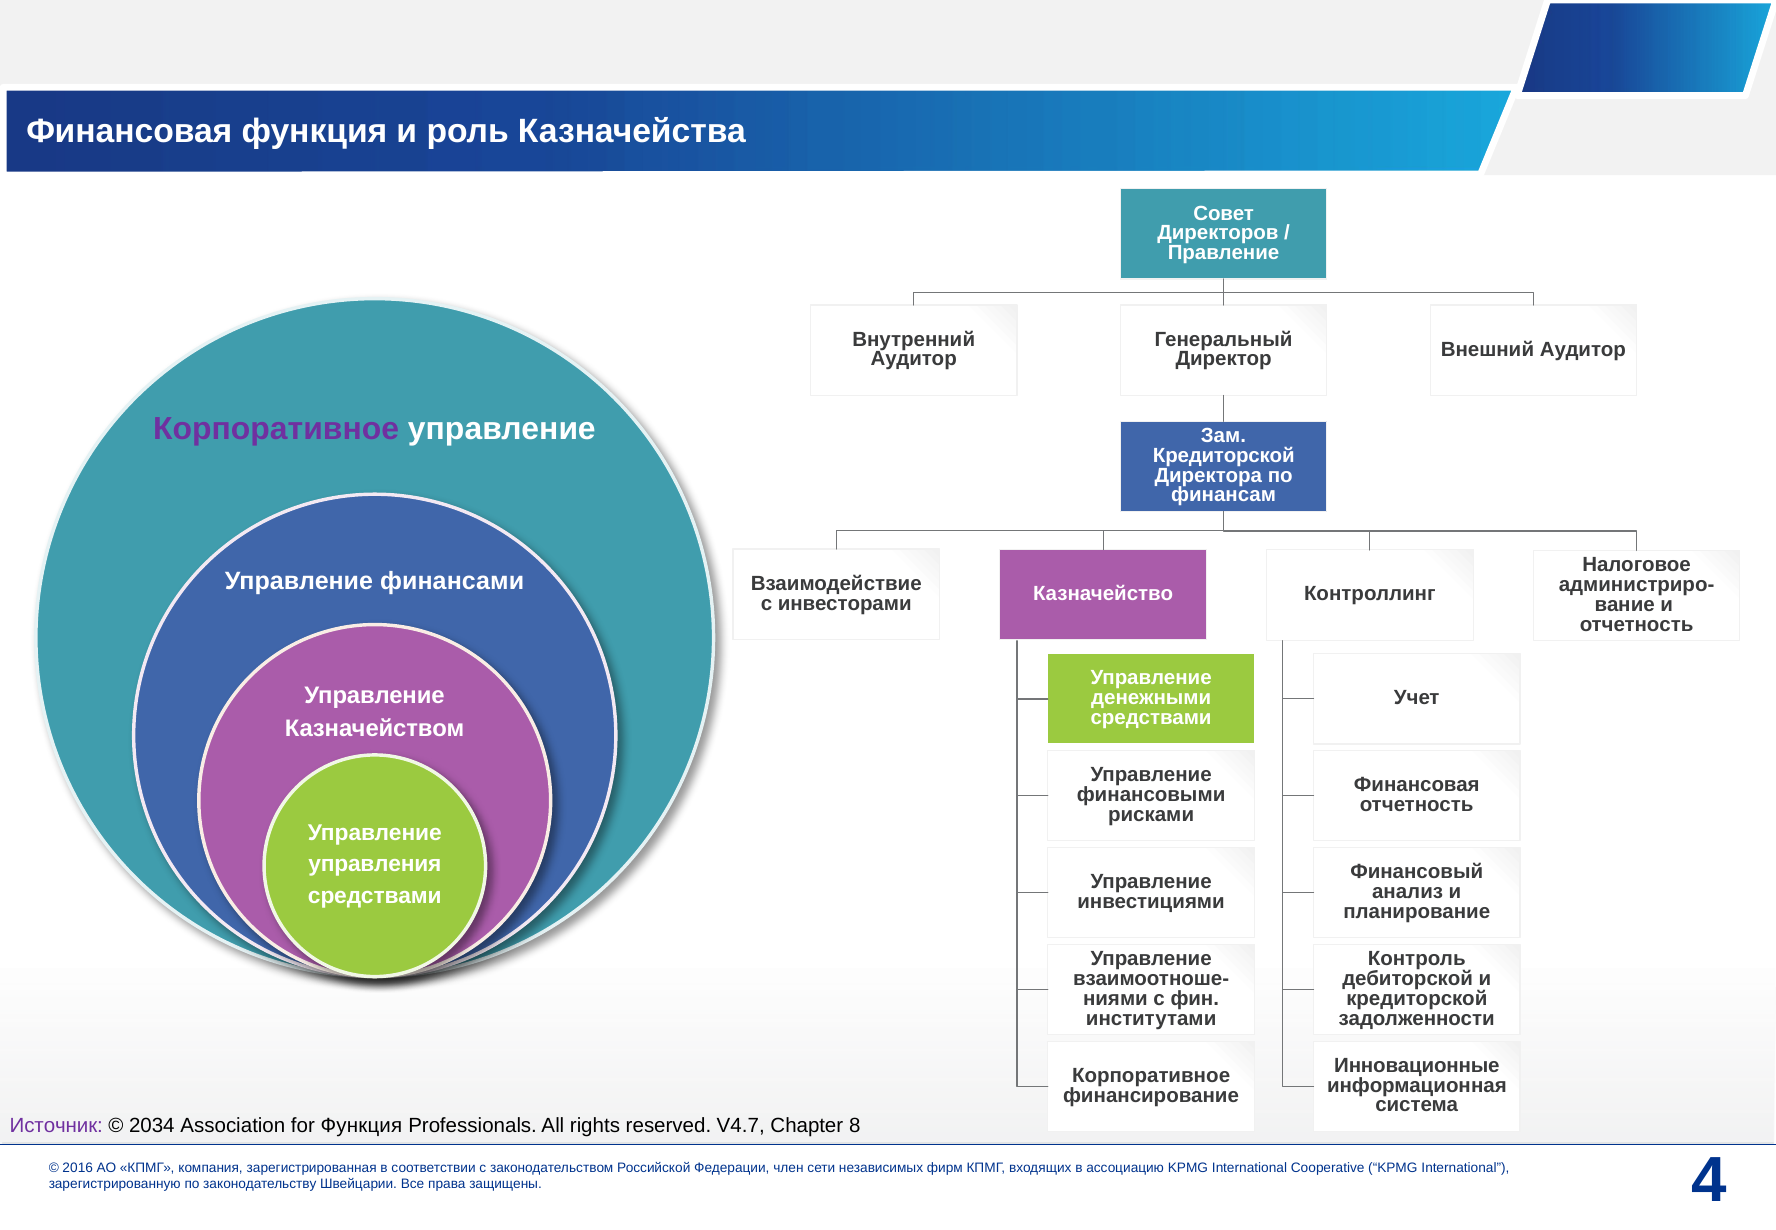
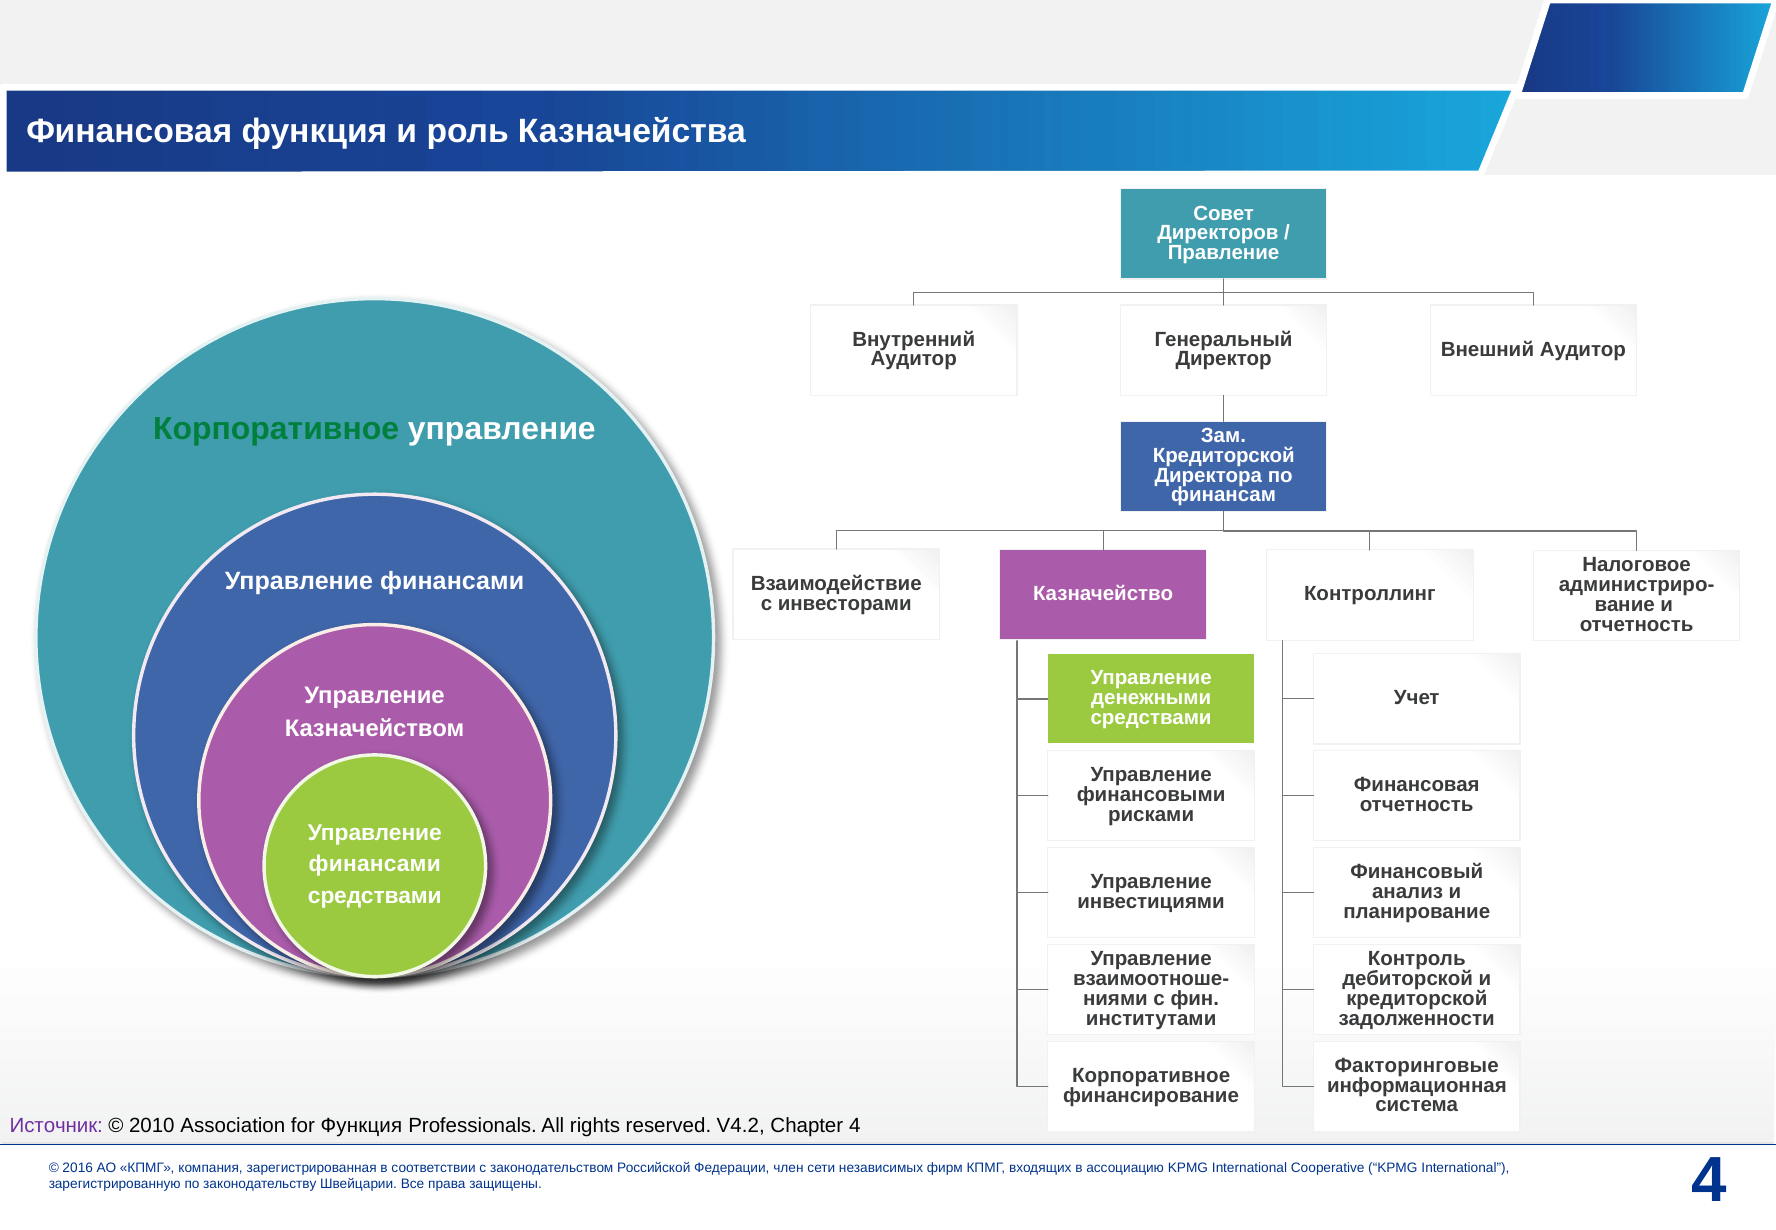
Корпоративное colour: purple -> green (276, 429)
управления: управления -> финансами (375, 864)
Инновационные: Инновационные -> Факторинговые (1417, 1065)
2034: 2034 -> 2010 (152, 1126)
V4.7: V4.7 -> V4.2 (741, 1126)
Chapter 8: 8 -> 4 (855, 1126)
